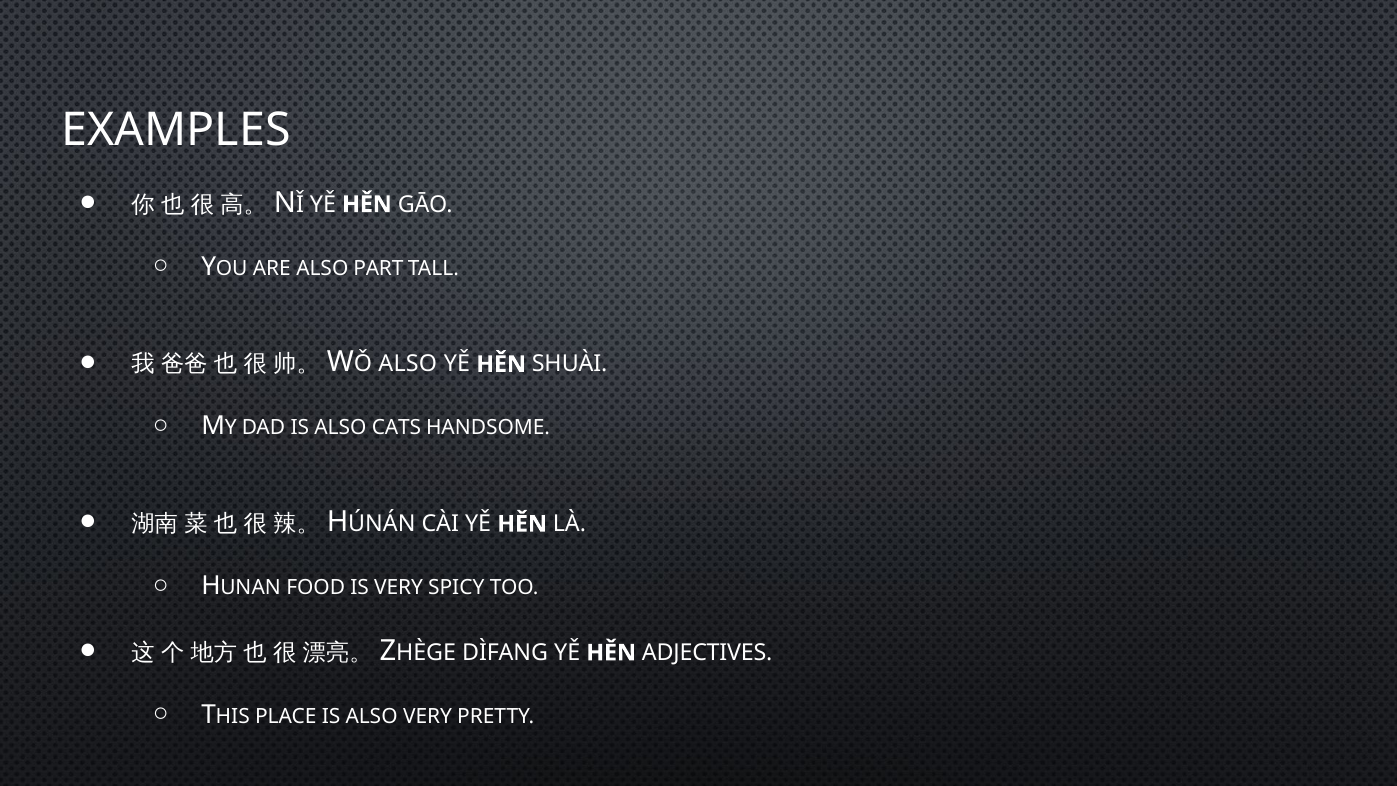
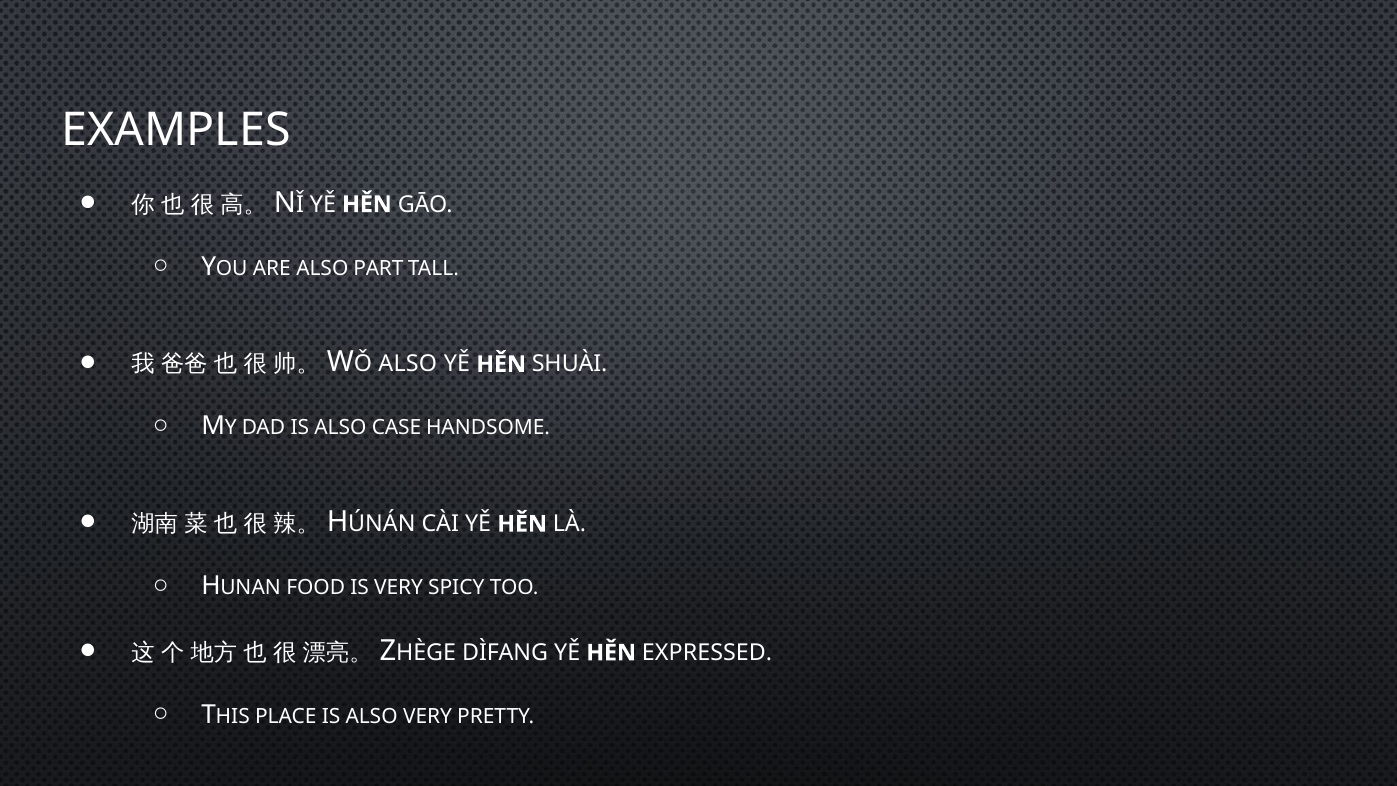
CATS: CATS -> CASE (397, 428)
ADJECTIVES: ADJECTIVES -> EXPRESSED (707, 653)
